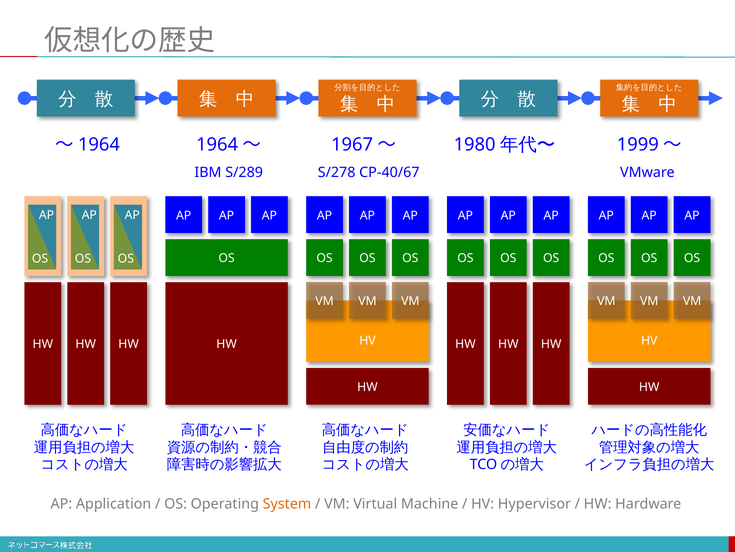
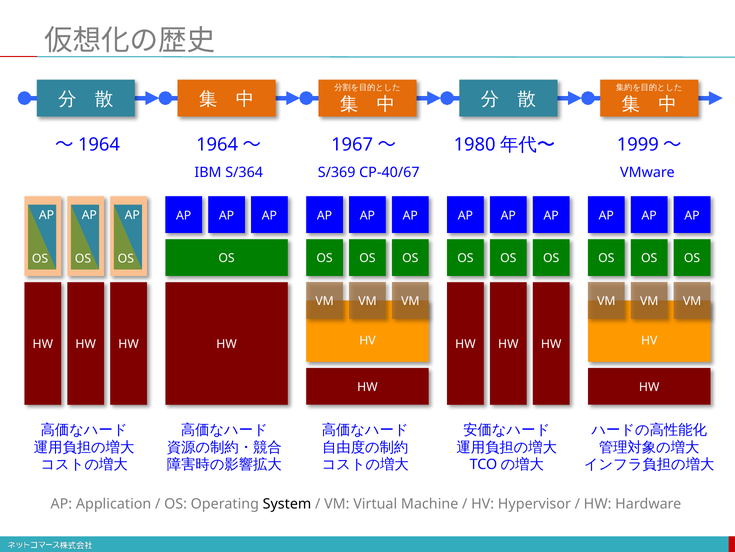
S/289: S/289 -> S/364 (244, 172)
S/278: S/278 -> S/369 (337, 172)
System colour: orange -> black (287, 503)
